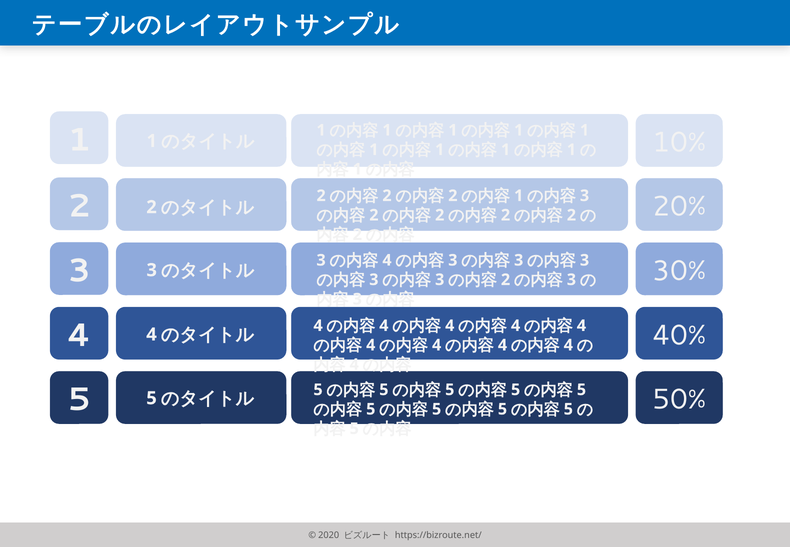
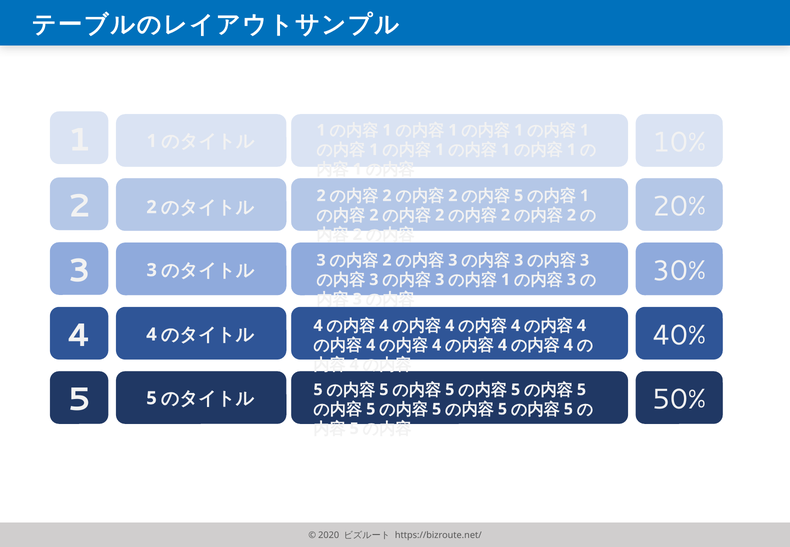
1: 1 -> 5 (519, 196)
3: 3 -> 1 (585, 196)
4: 4 -> 2 (387, 260)
2: 2 -> 1 (506, 280)
